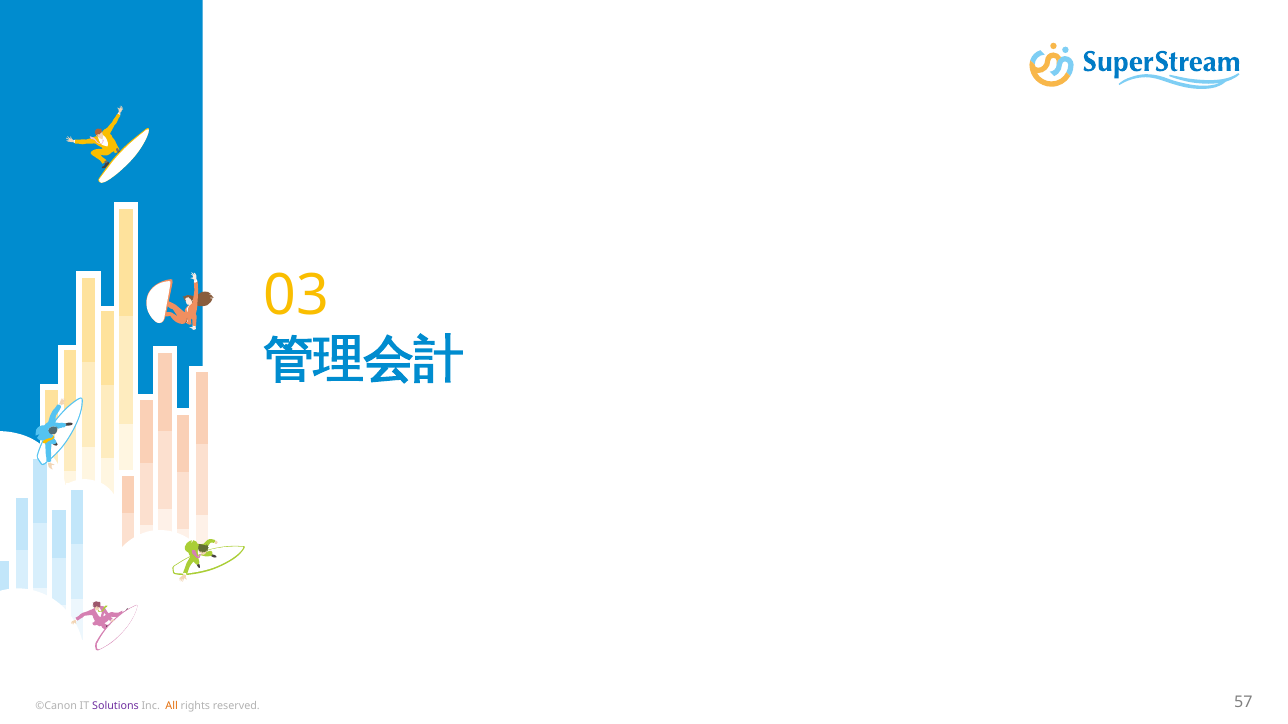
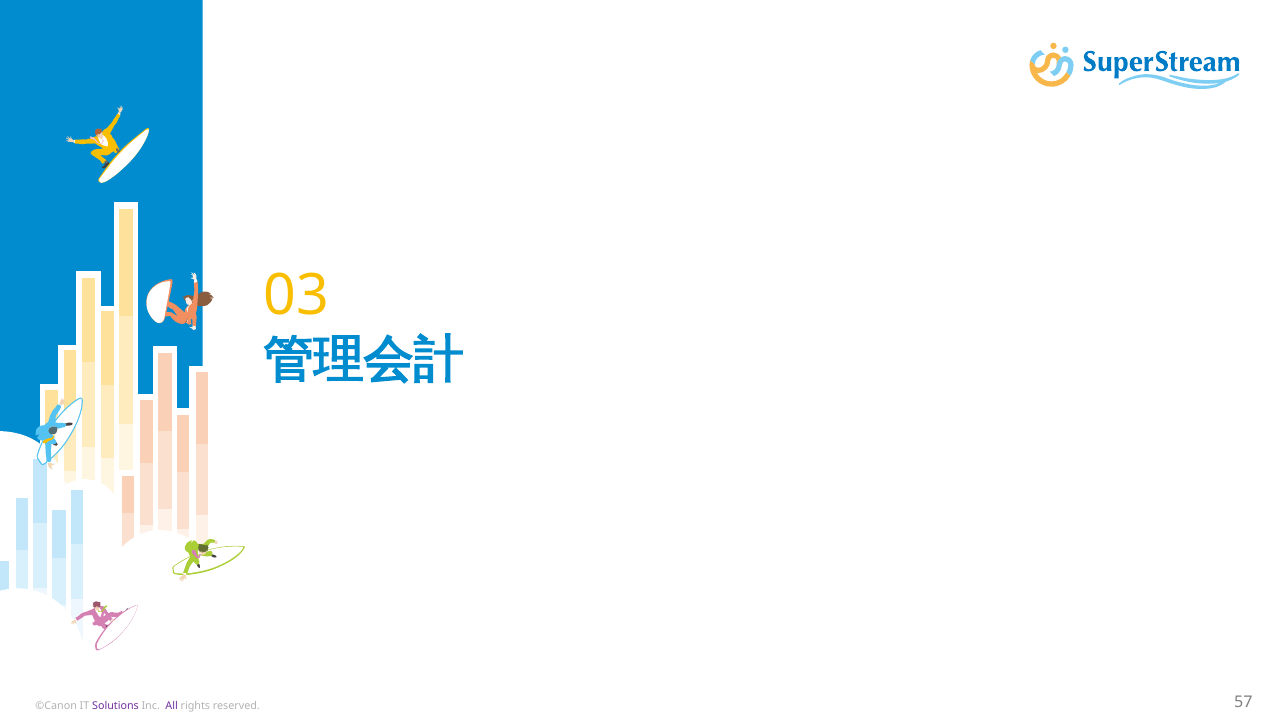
All colour: orange -> purple (172, 706)
